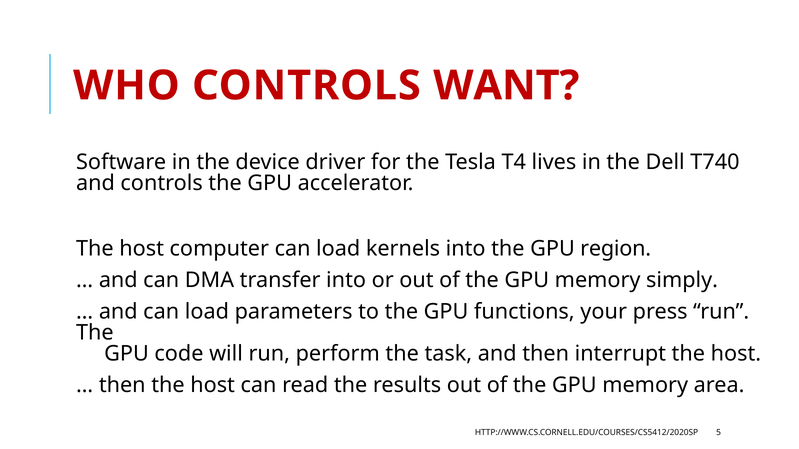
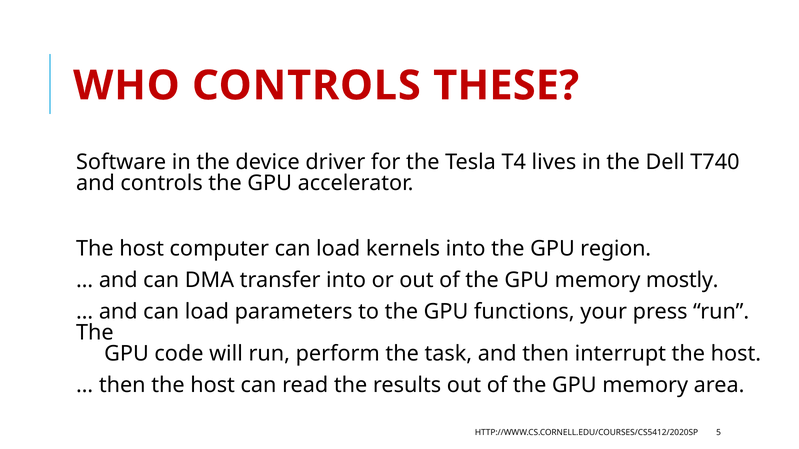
WANT: WANT -> THESE (506, 86)
simply: simply -> mostly (682, 280)
